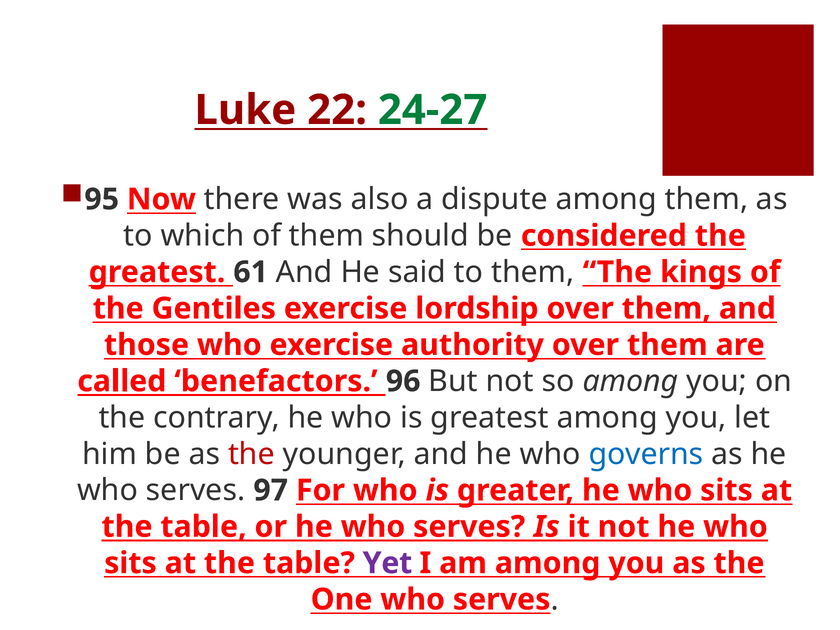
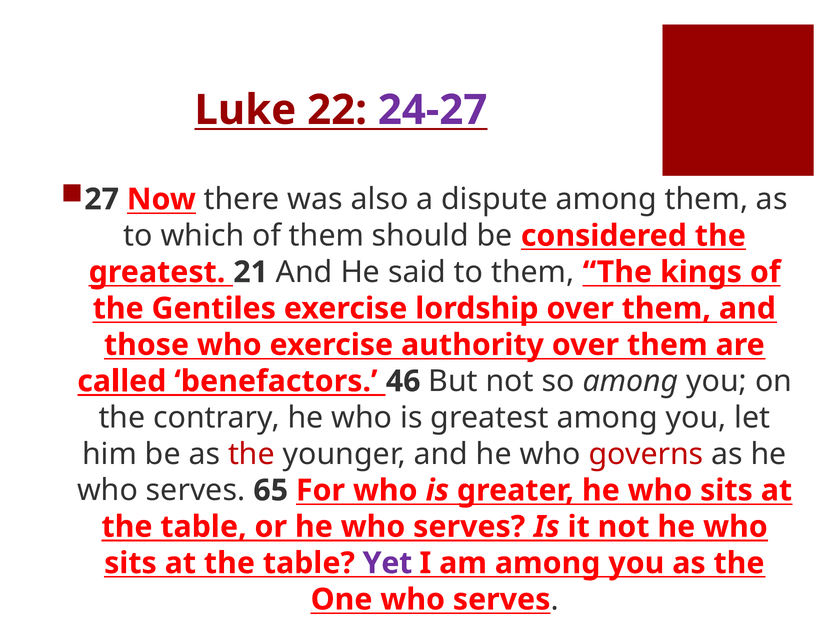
24-27 colour: green -> purple (433, 110)
95: 95 -> 27 (102, 199)
61: 61 -> 21 (251, 272)
96: 96 -> 46 (403, 381)
governs colour: blue -> red (646, 454)
97: 97 -> 65 (271, 490)
